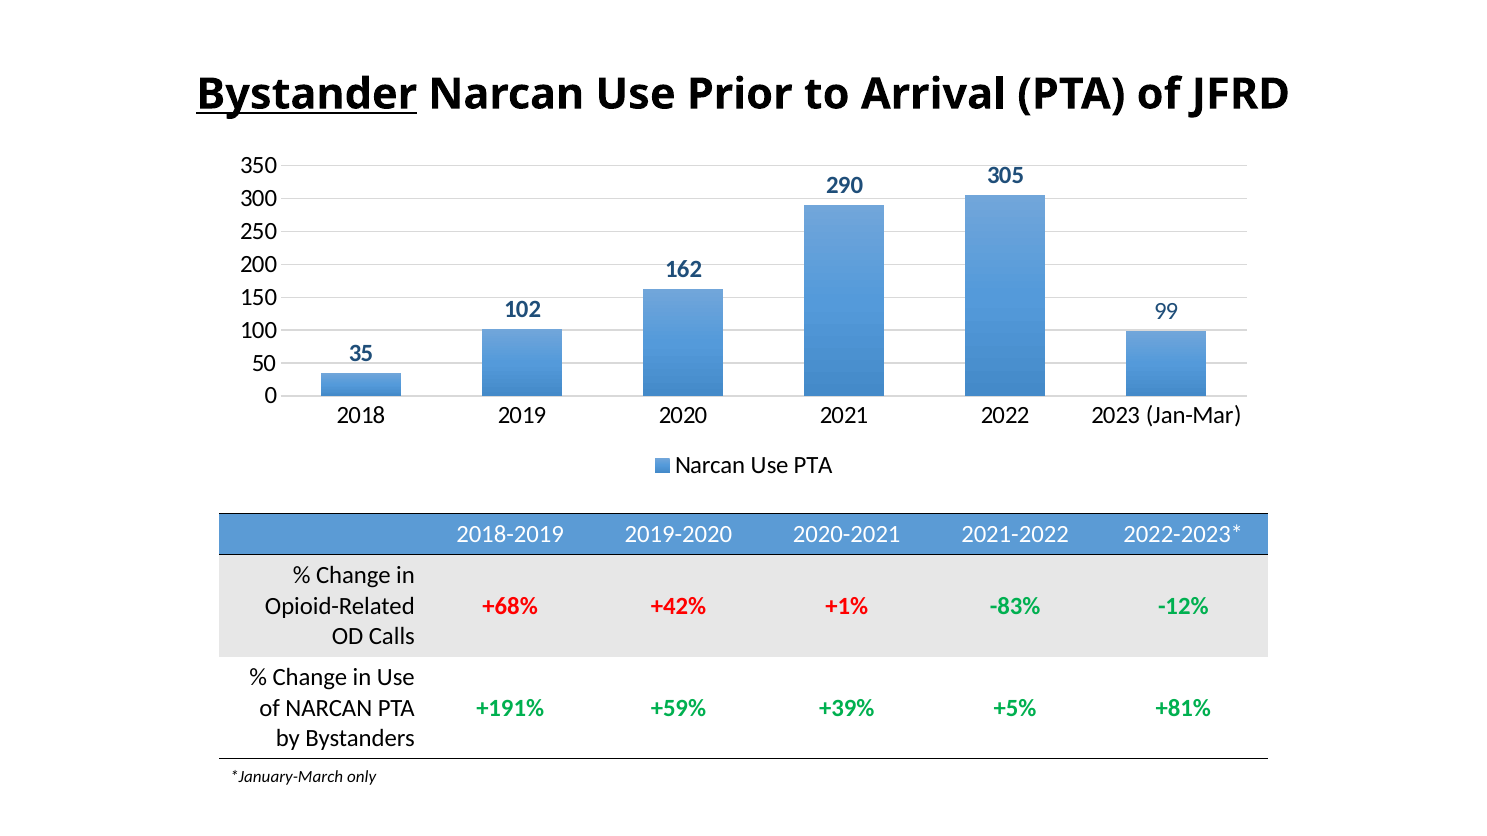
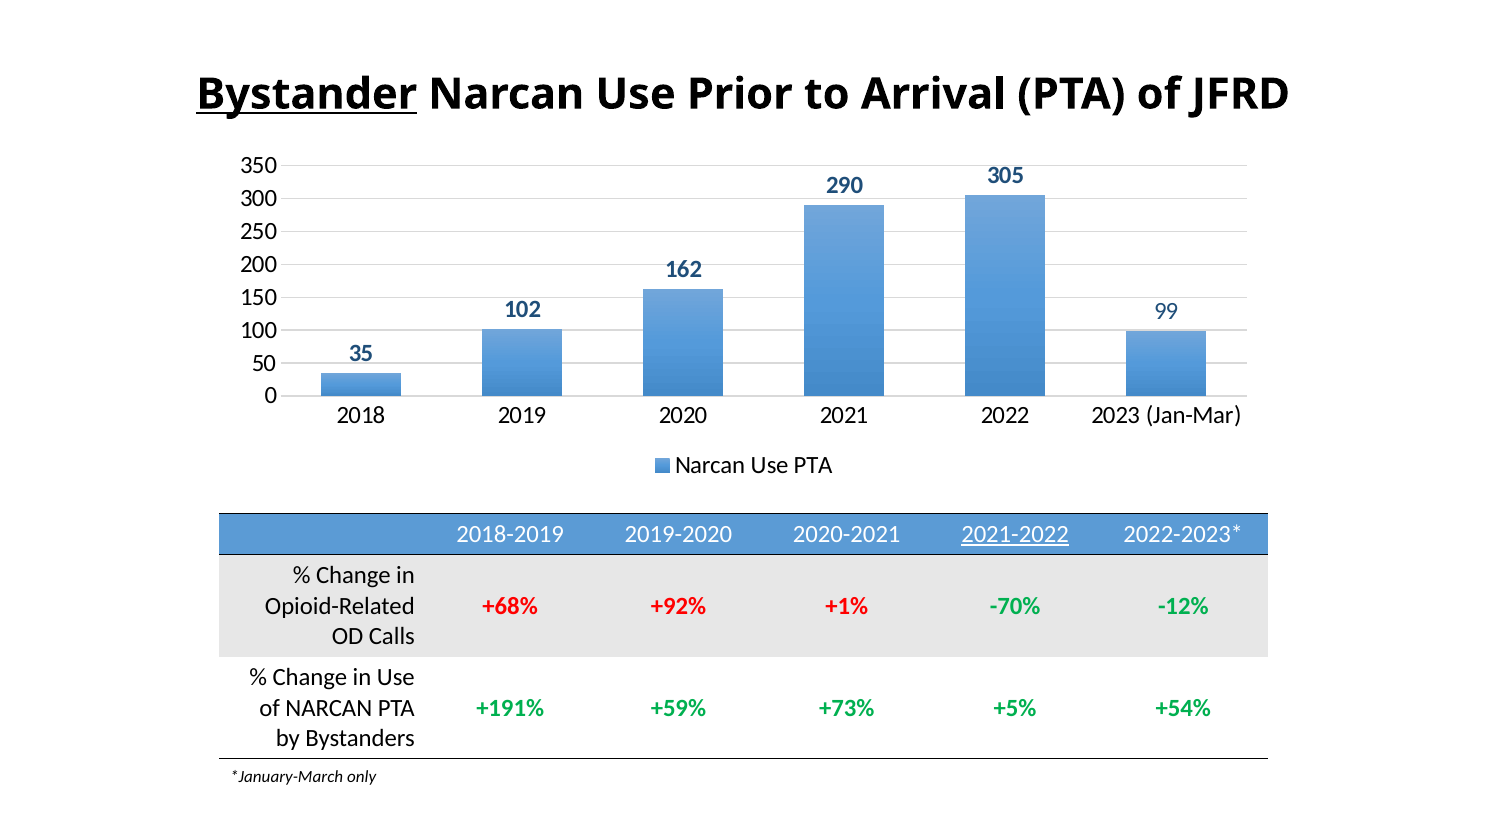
2021-2022 underline: none -> present (1015, 535)
+42%: +42% -> +92% (678, 606)
-83%: -83% -> -70% (1015, 606)
+39%: +39% -> +73% (847, 708)
+81%: +81% -> +54% (1183, 708)
